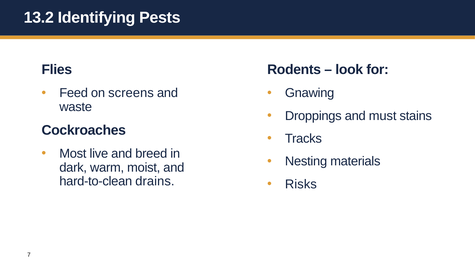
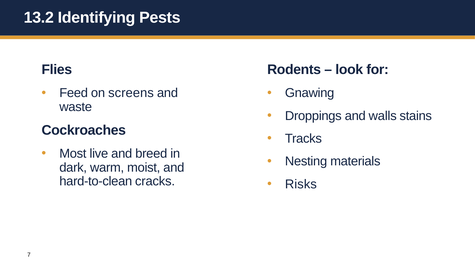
must: must -> walls (383, 116)
drains: drains -> cracks (155, 182)
